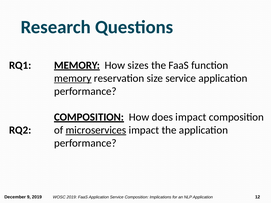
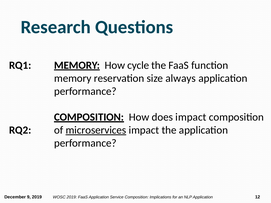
sizes: sizes -> cycle (138, 65)
memory underline: present -> none (73, 78)
size service: service -> always (181, 78)
